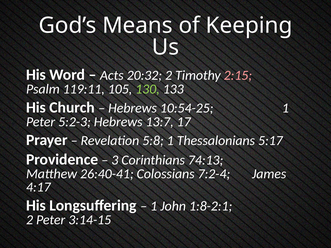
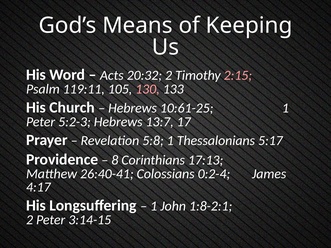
130 colour: light green -> pink (148, 89)
10:54-25: 10:54-25 -> 10:61-25 (187, 108)
3: 3 -> 8 (115, 160)
74:13: 74:13 -> 17:13 (206, 160)
7:2-4: 7:2-4 -> 0:2-4 (214, 174)
